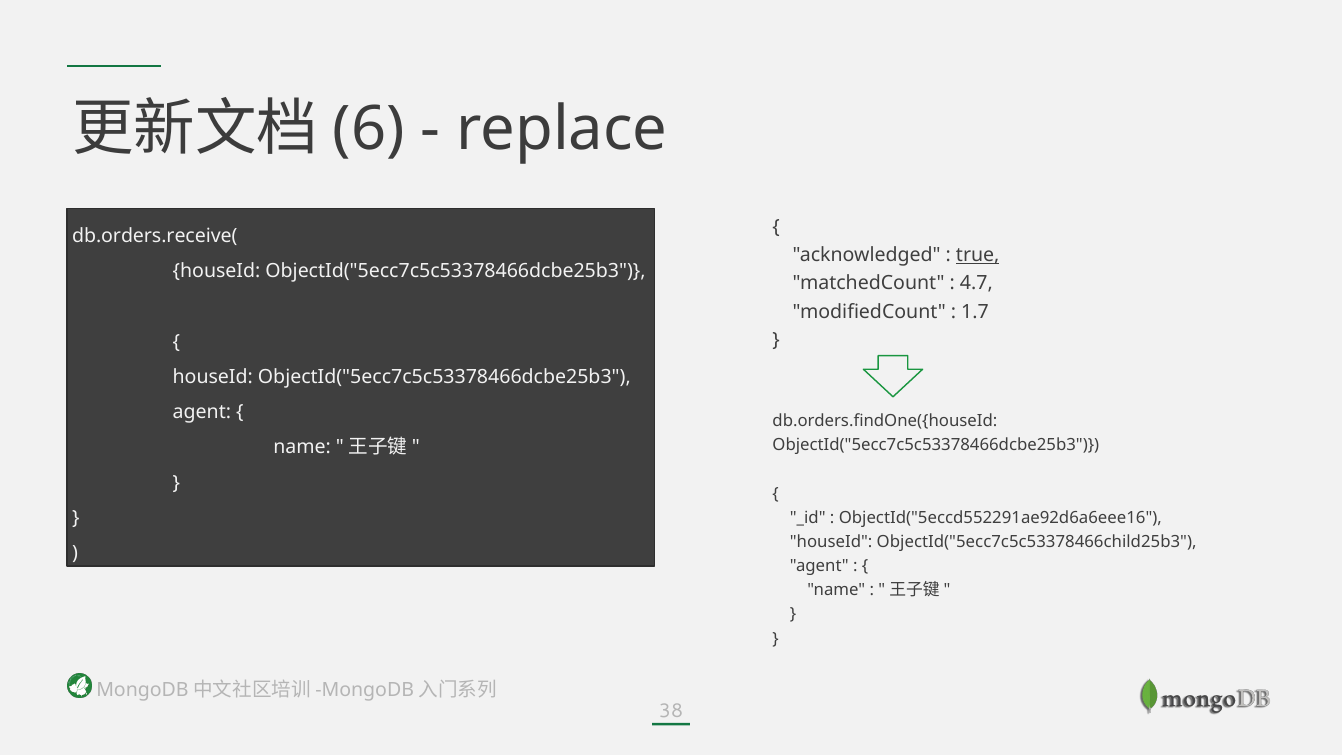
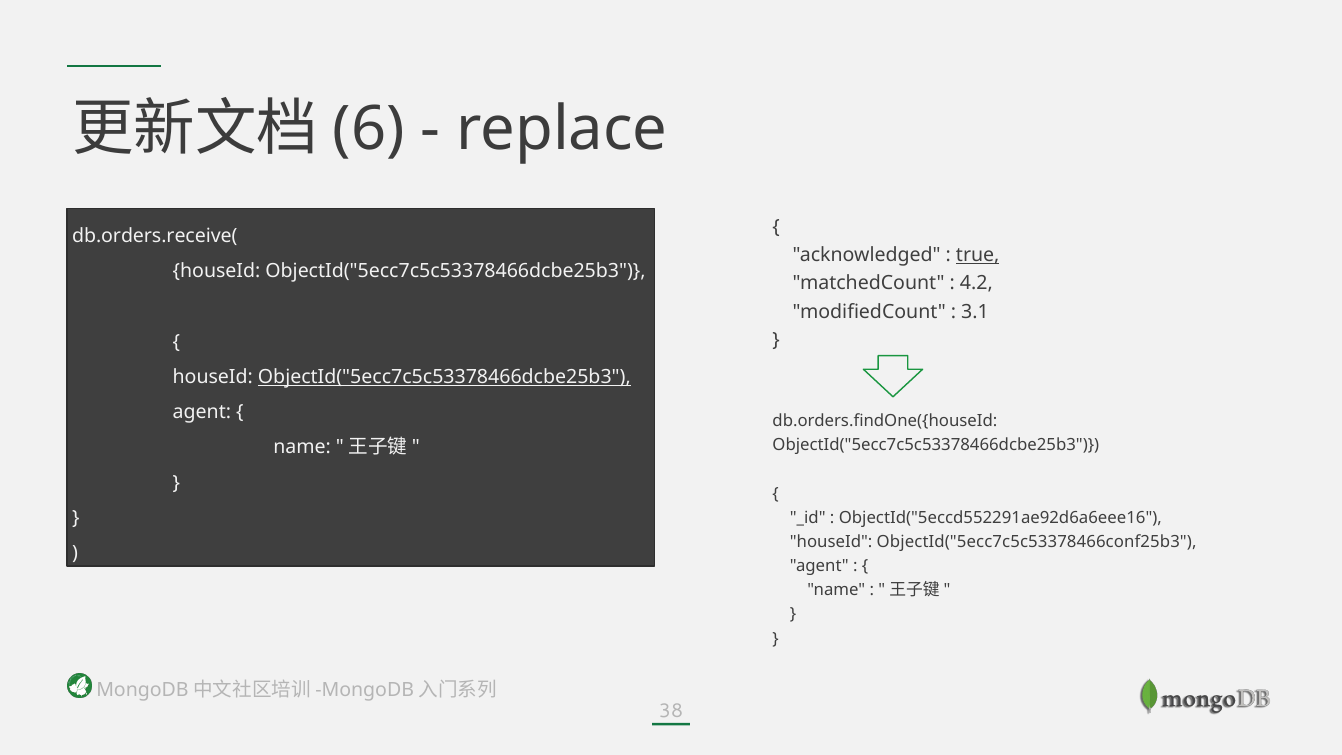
4.7: 4.7 -> 4.2 (976, 283)
1.7: 1.7 -> 3.1 (975, 312)
ObjectId("5ecc7c5c53378466dcbe25b3 underline: none -> present (444, 377)
ObjectId("5ecc7c5c53378466child25b3: ObjectId("5ecc7c5c53378466child25b3 -> ObjectId("5ecc7c5c53378466conf25b3 (1037, 542)
